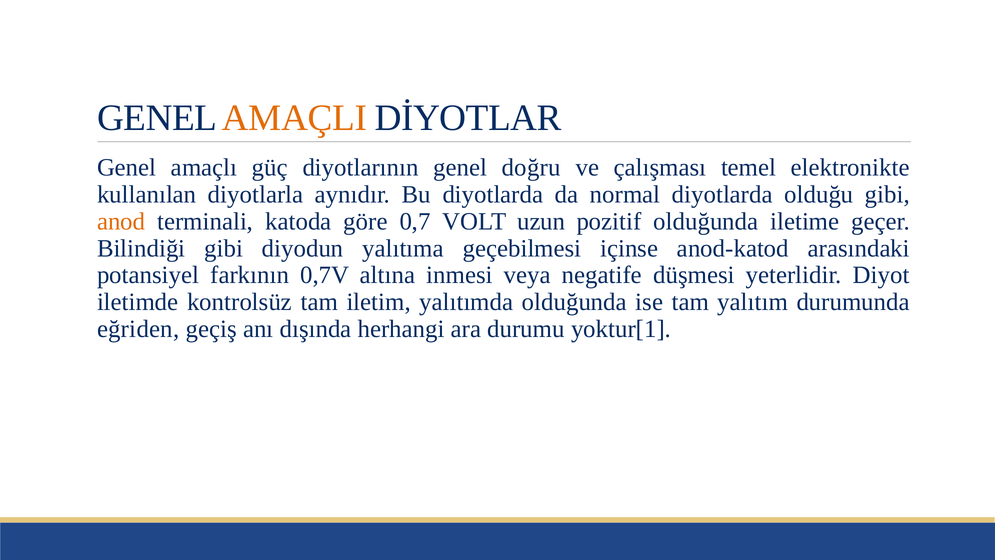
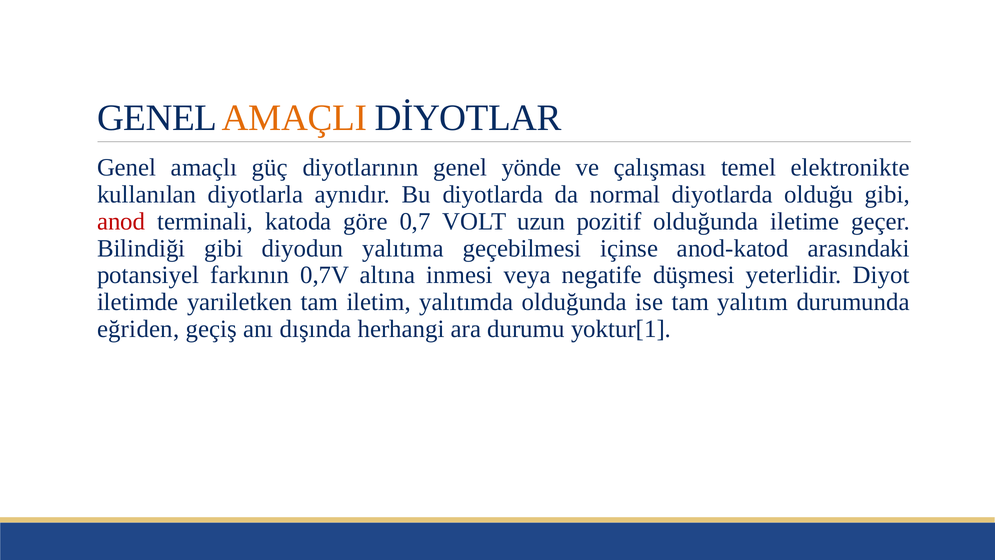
doğru: doğru -> yönde (531, 168)
anod colour: orange -> red (121, 221)
kontrolsüz: kontrolsüz -> yarıiletken (240, 302)
